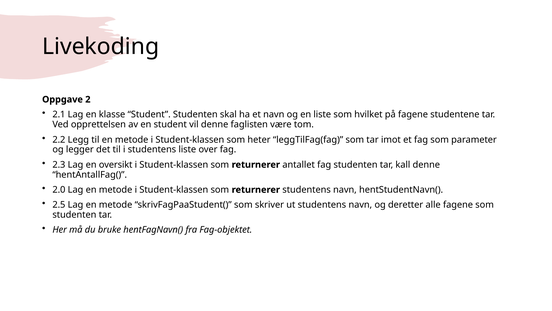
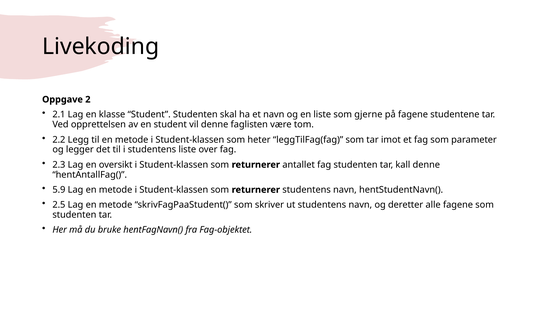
hvilket: hvilket -> gjerne (368, 114)
2.0: 2.0 -> 5.9 (59, 189)
